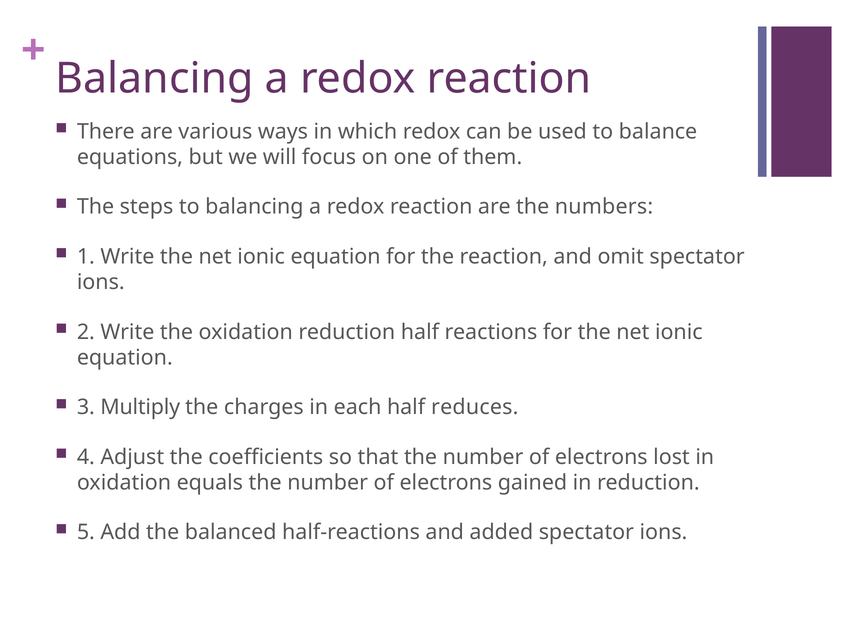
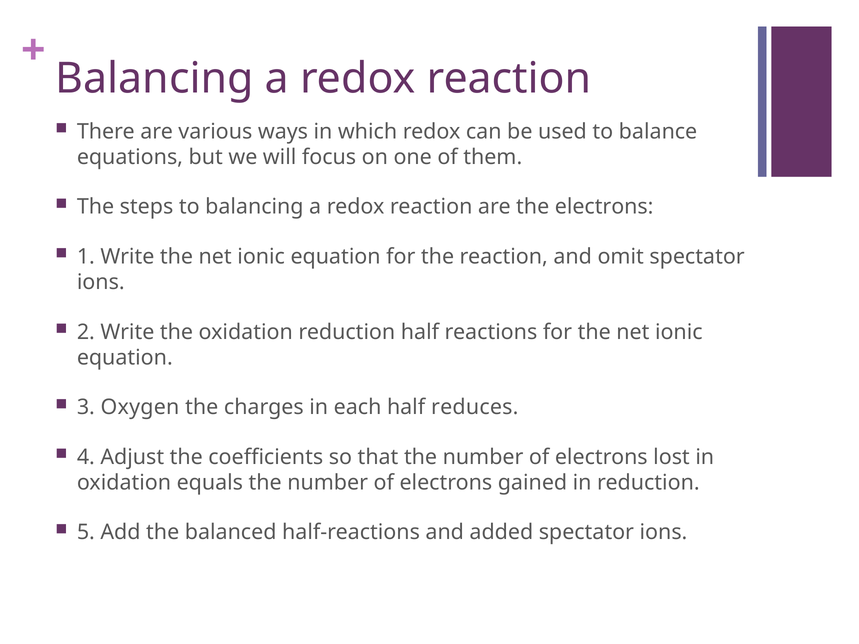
the numbers: numbers -> electrons (604, 207)
Multiply: Multiply -> Oxygen (140, 407)
